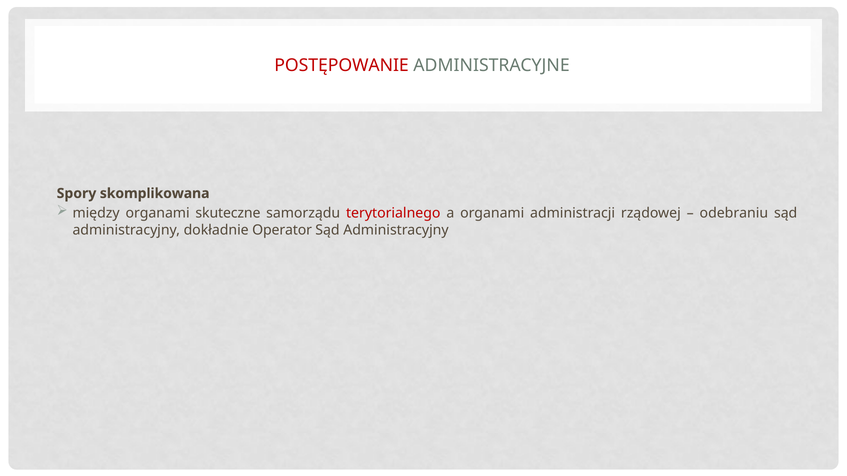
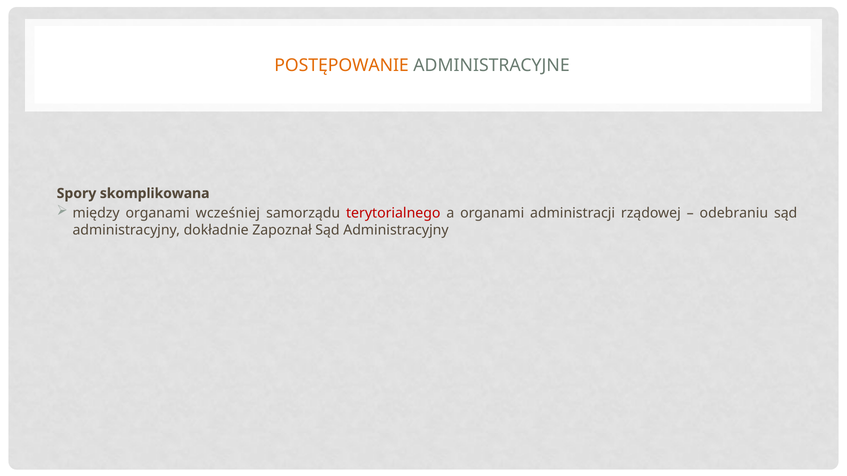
POSTĘPOWANIE colour: red -> orange (342, 66)
skuteczne: skuteczne -> wcześniej (228, 213)
Operator: Operator -> Zapoznał (282, 230)
